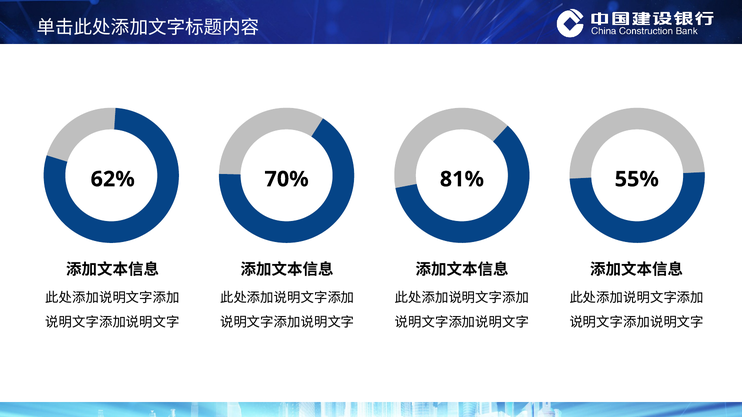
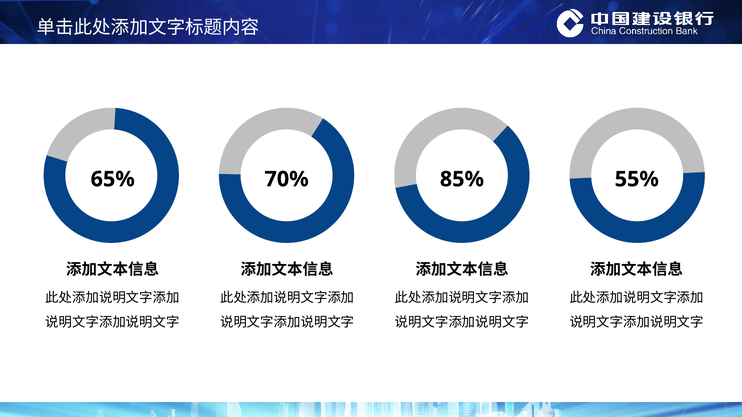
62%: 62% -> 65% (113, 179)
81%: 81% -> 85% (462, 179)
